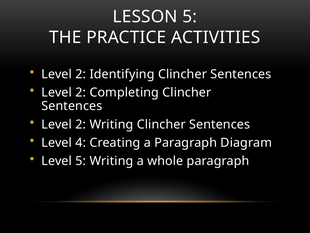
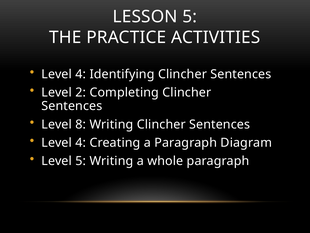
2: 2 -> 4 (81, 74)
2: 2 -> 8 (81, 124)
